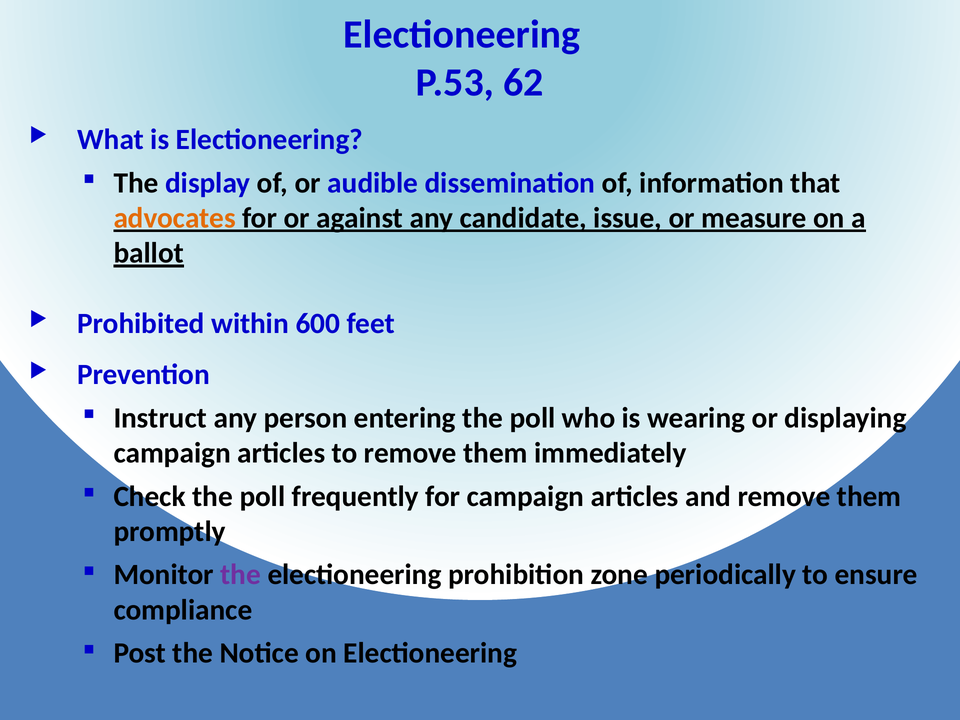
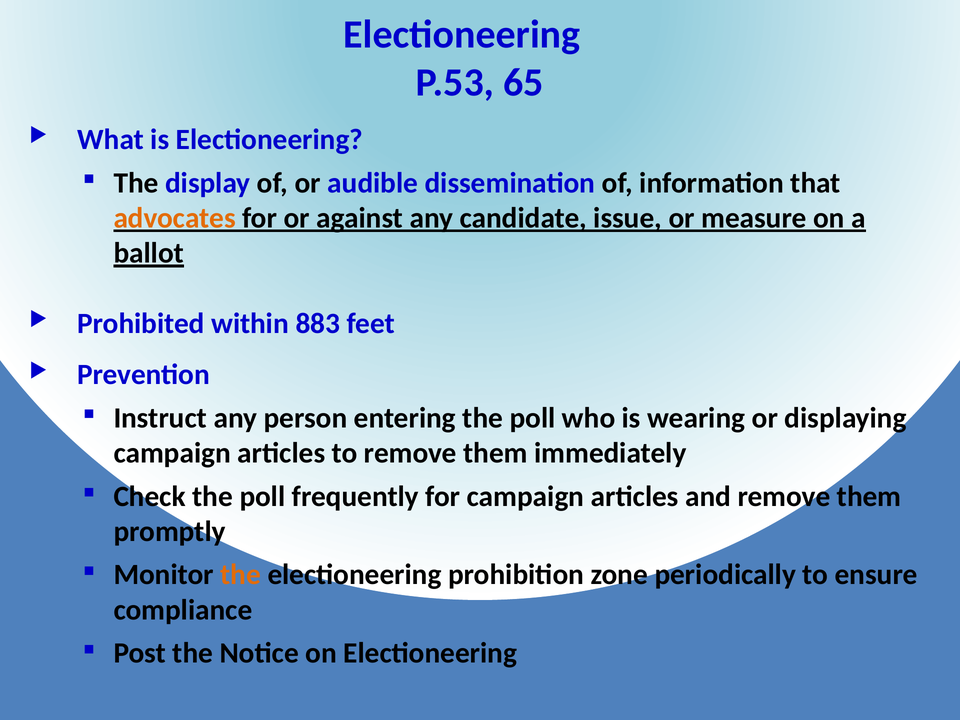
62: 62 -> 65 (523, 83)
600: 600 -> 883 (318, 324)
the colour: purple -> orange (241, 575)
